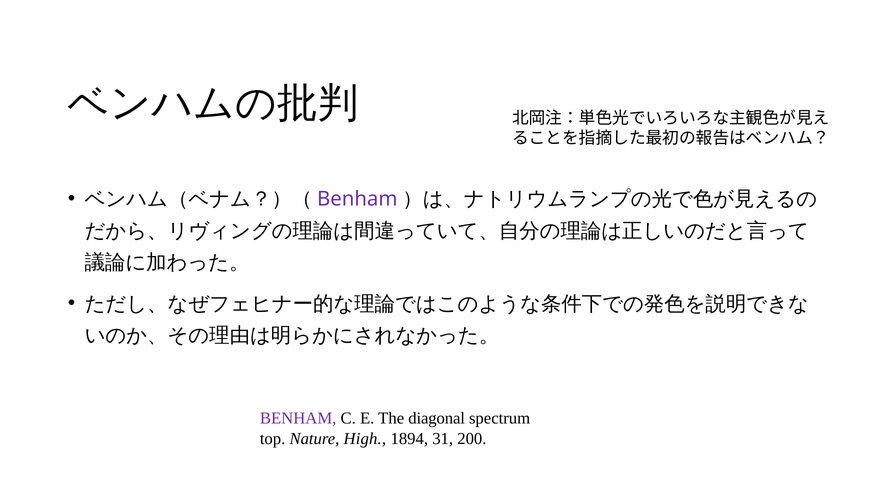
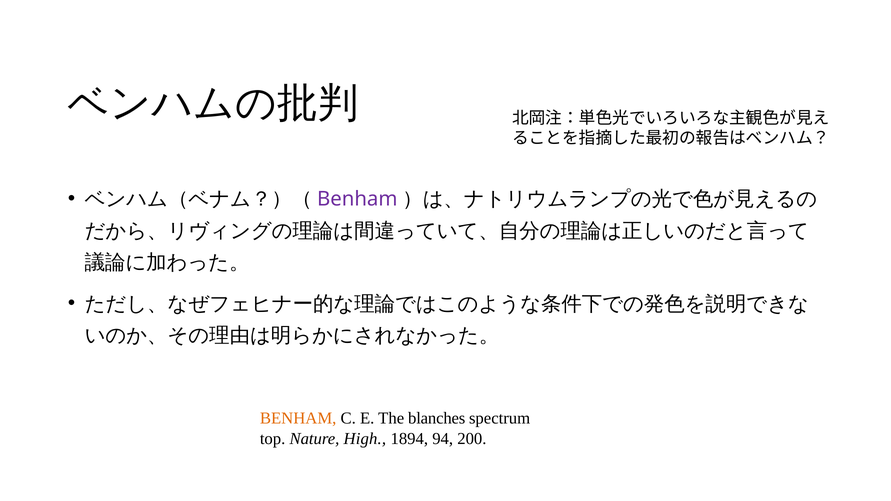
BENHAM colour: purple -> orange (298, 419)
diagonal: diagonal -> blanches (437, 419)
31: 31 -> 94 (443, 439)
